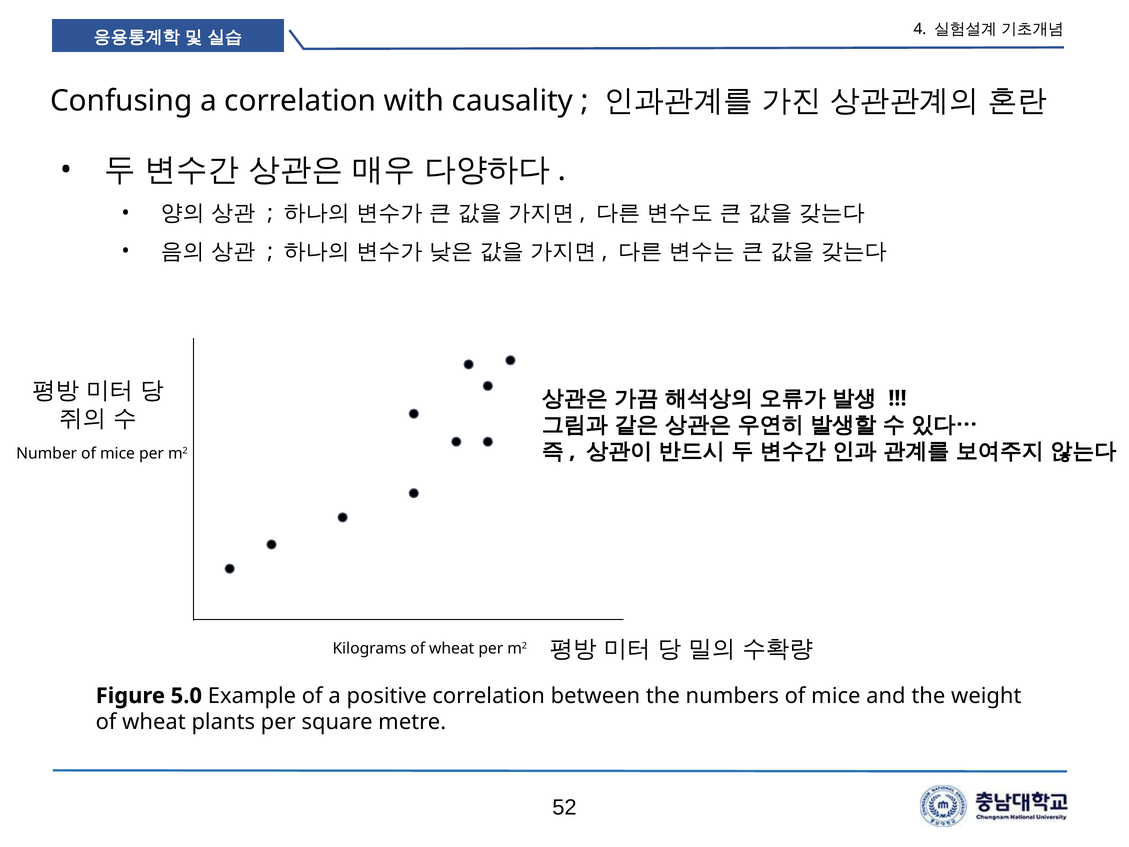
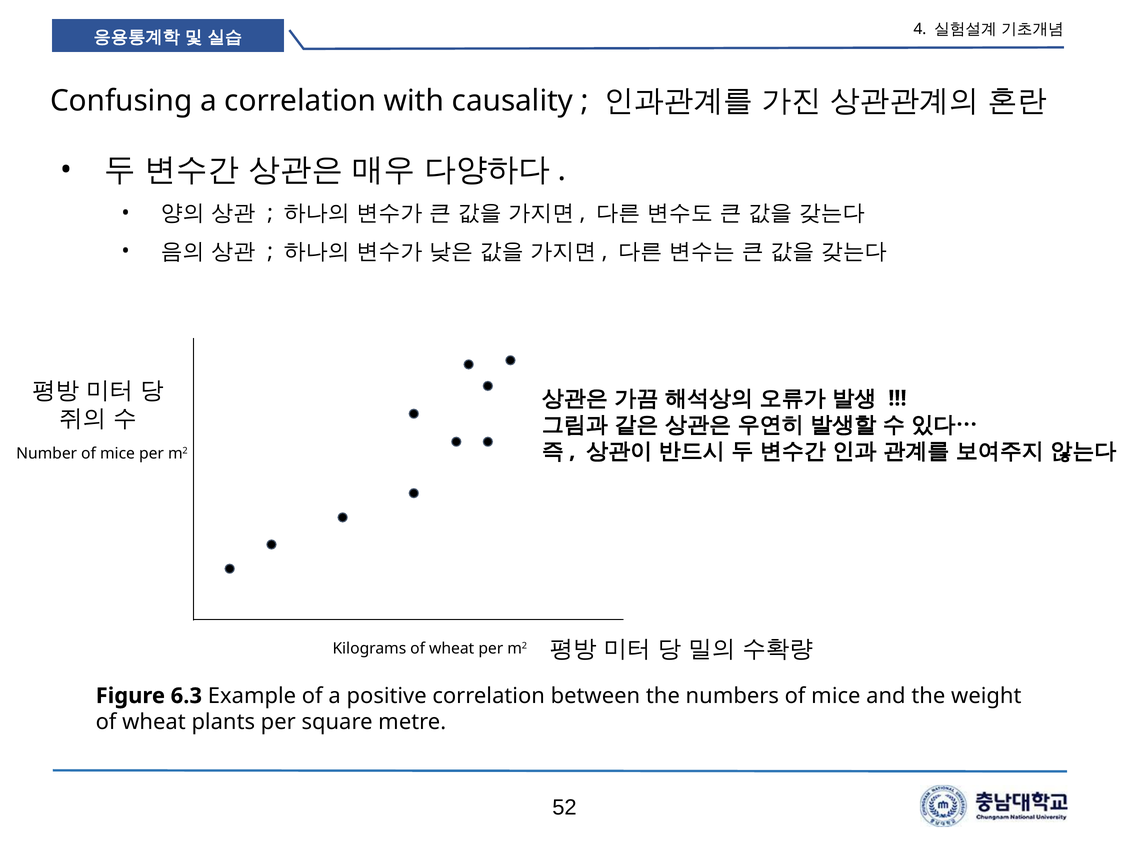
5.0: 5.0 -> 6.3 (186, 696)
